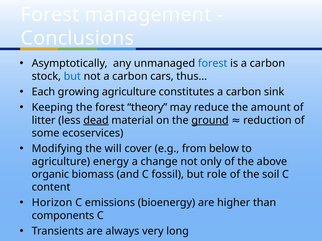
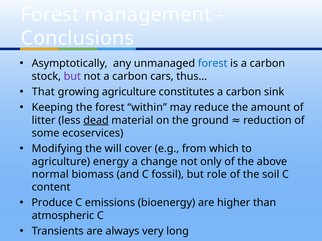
but colour: blue -> purple (72, 76)
Each: Each -> That (43, 92)
theory: theory -> within (147, 108)
ground underline: present -> none (210, 120)
below: below -> which (224, 149)
organic: organic -> normal (50, 175)
Horizon: Horizon -> Produce (52, 203)
components: components -> atmospheric (63, 216)
